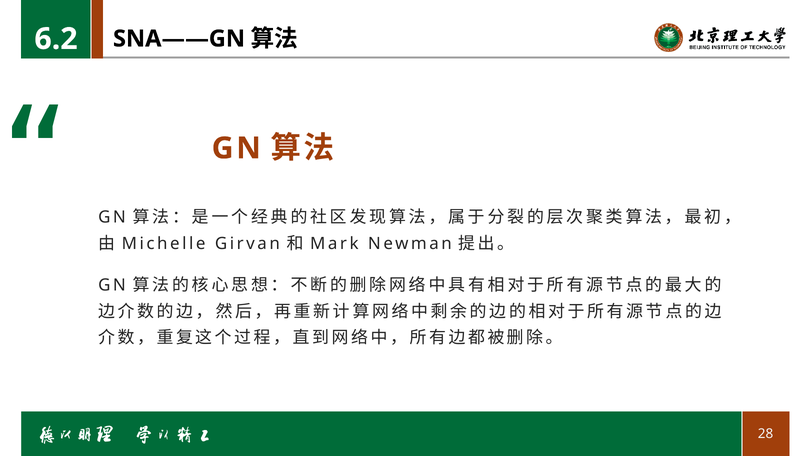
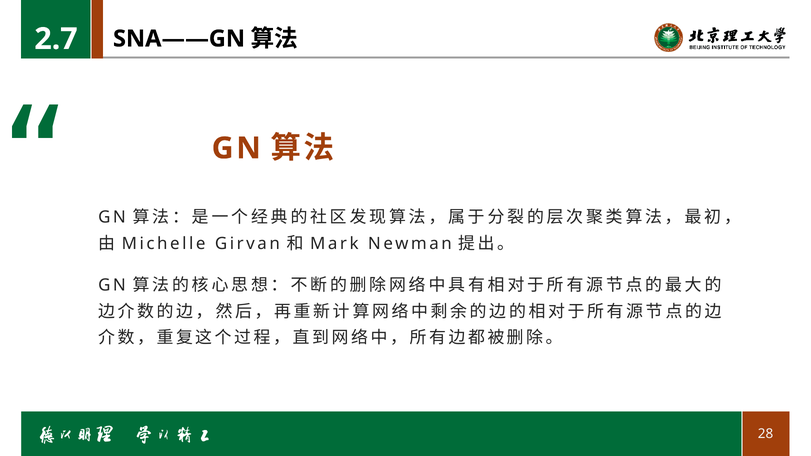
6.2: 6.2 -> 2.7 (56, 39)
